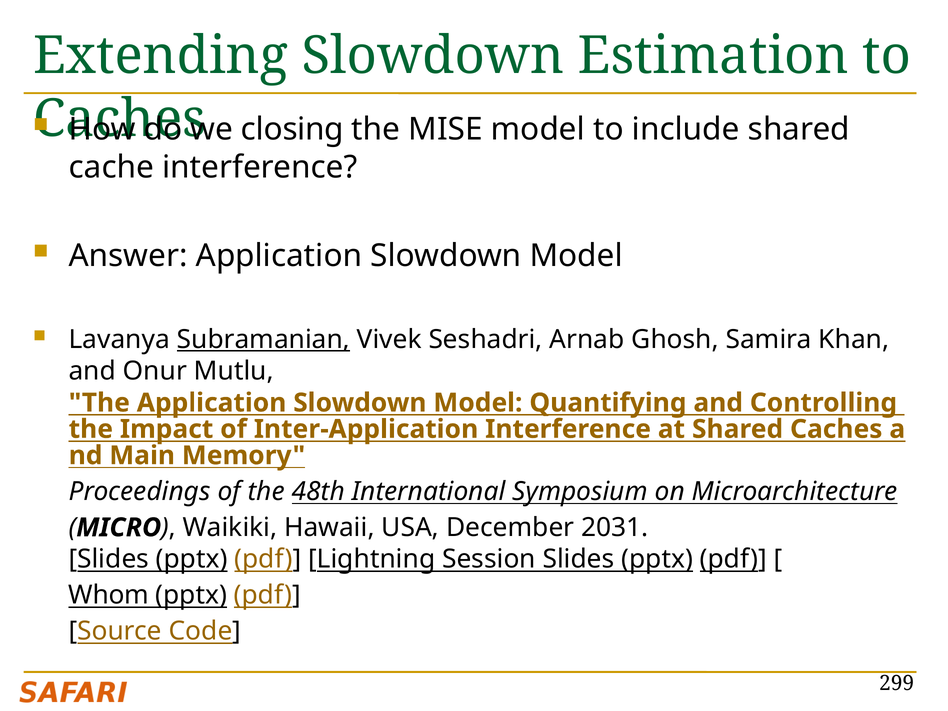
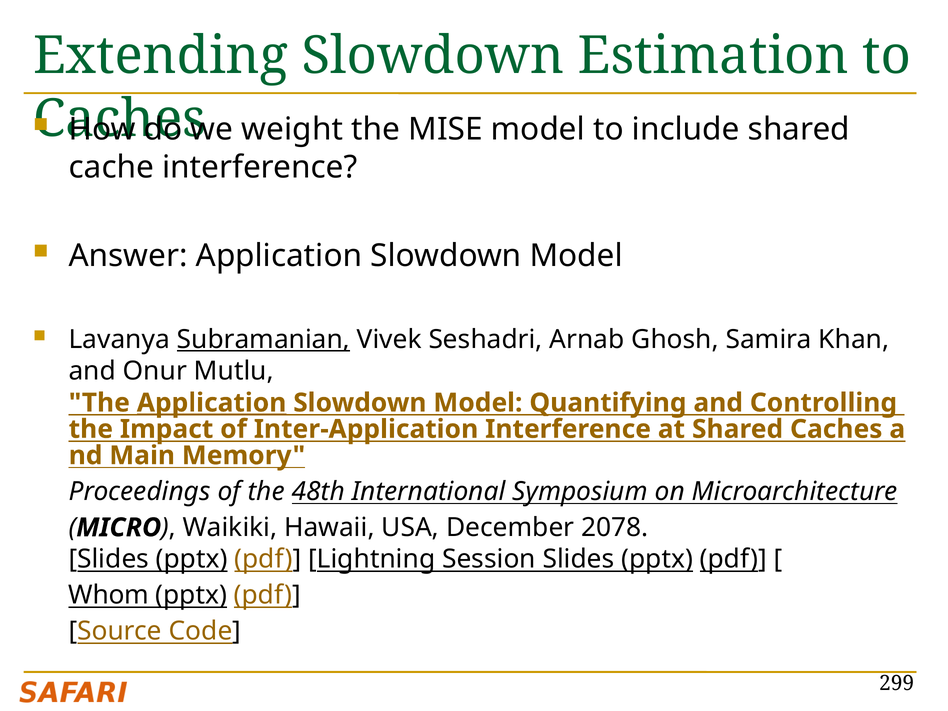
closing: closing -> weight (292, 129)
Application underline: none -> present (212, 403)
2031: 2031 -> 2078 (615, 528)
